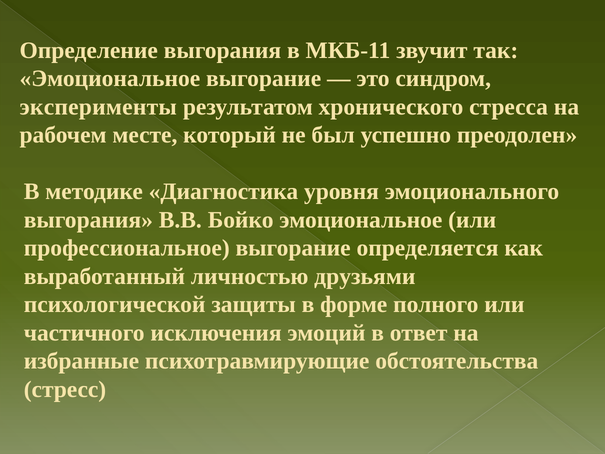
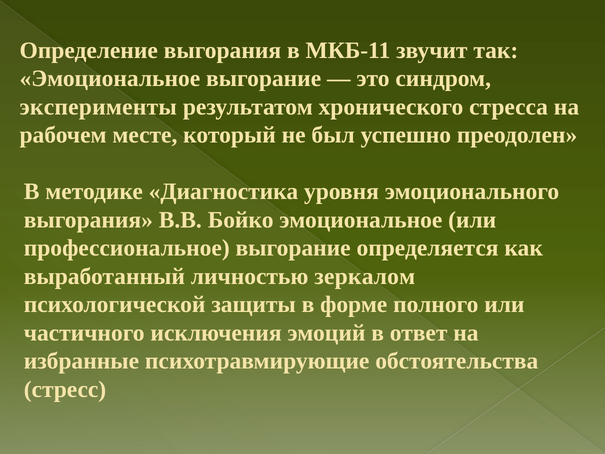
друзьями: друзьями -> зеркалом (365, 276)
